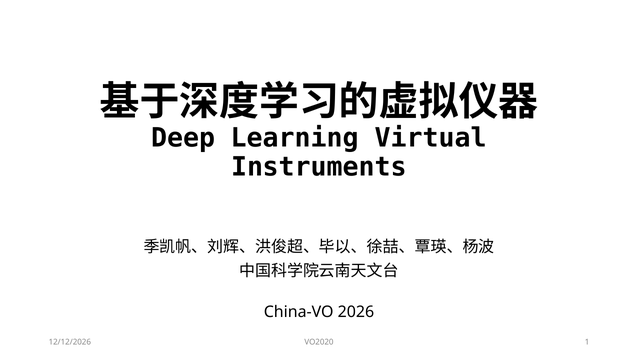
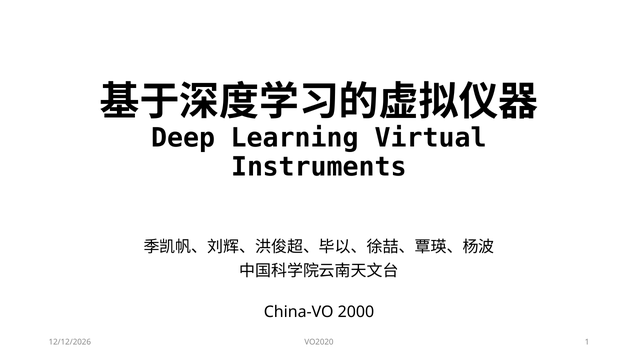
2026: 2026 -> 2000 (356, 312)
